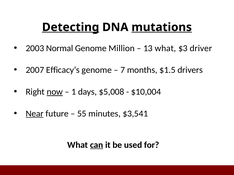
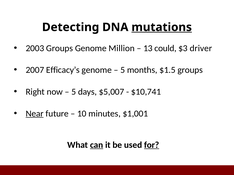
Detecting underline: present -> none (71, 27)
2003 Normal: Normal -> Groups (60, 48)
13 what: what -> could (166, 48)
7: 7 -> 5 (123, 70)
$1.5 drivers: drivers -> groups (190, 70)
now underline: present -> none (55, 92)
1: 1 -> 5 (74, 92)
$5,008: $5,008 -> $5,007 (112, 92)
$10,004: $10,004 -> $10,741 (146, 92)
55: 55 -> 10 (82, 114)
$3,541: $3,541 -> $1,001 (135, 114)
for underline: none -> present (152, 145)
